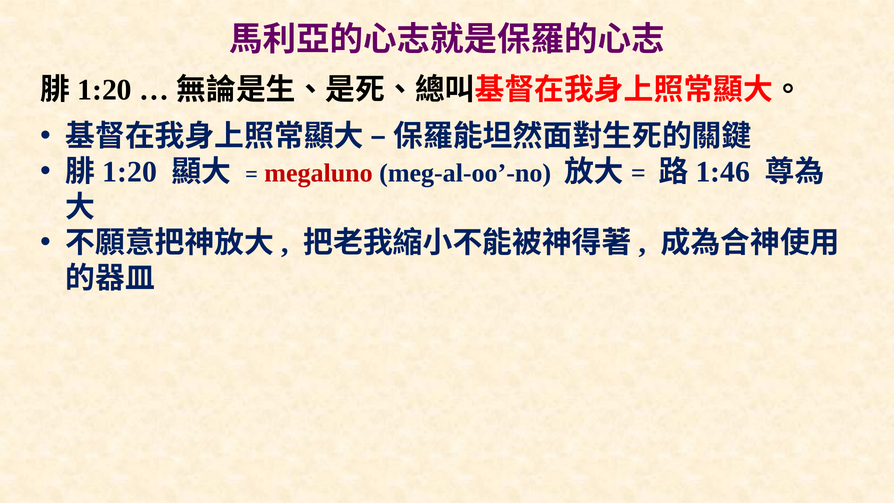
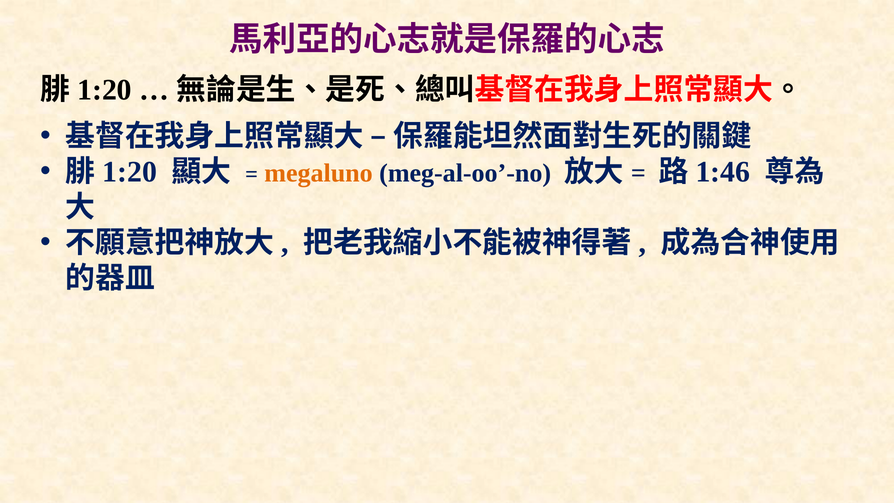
megaluno colour: red -> orange (319, 173)
